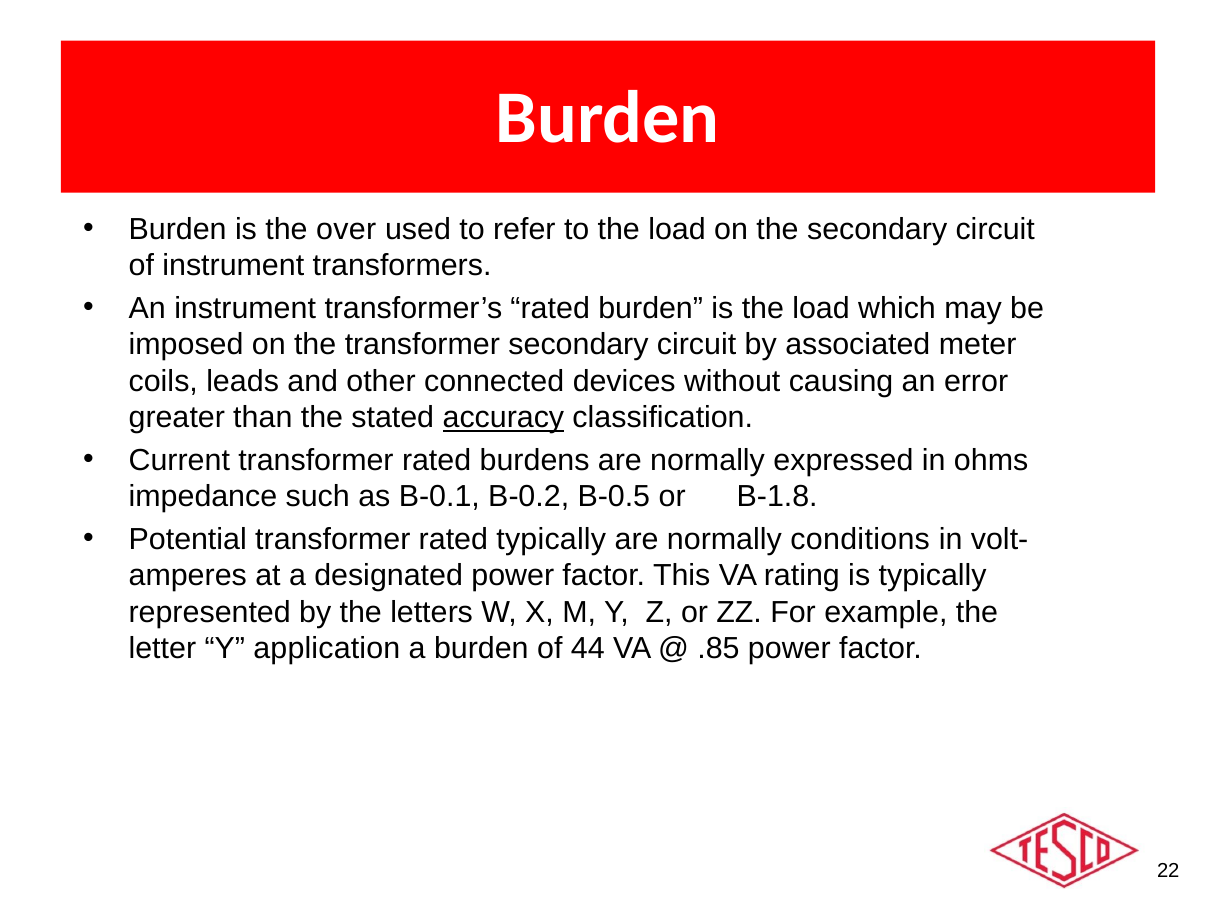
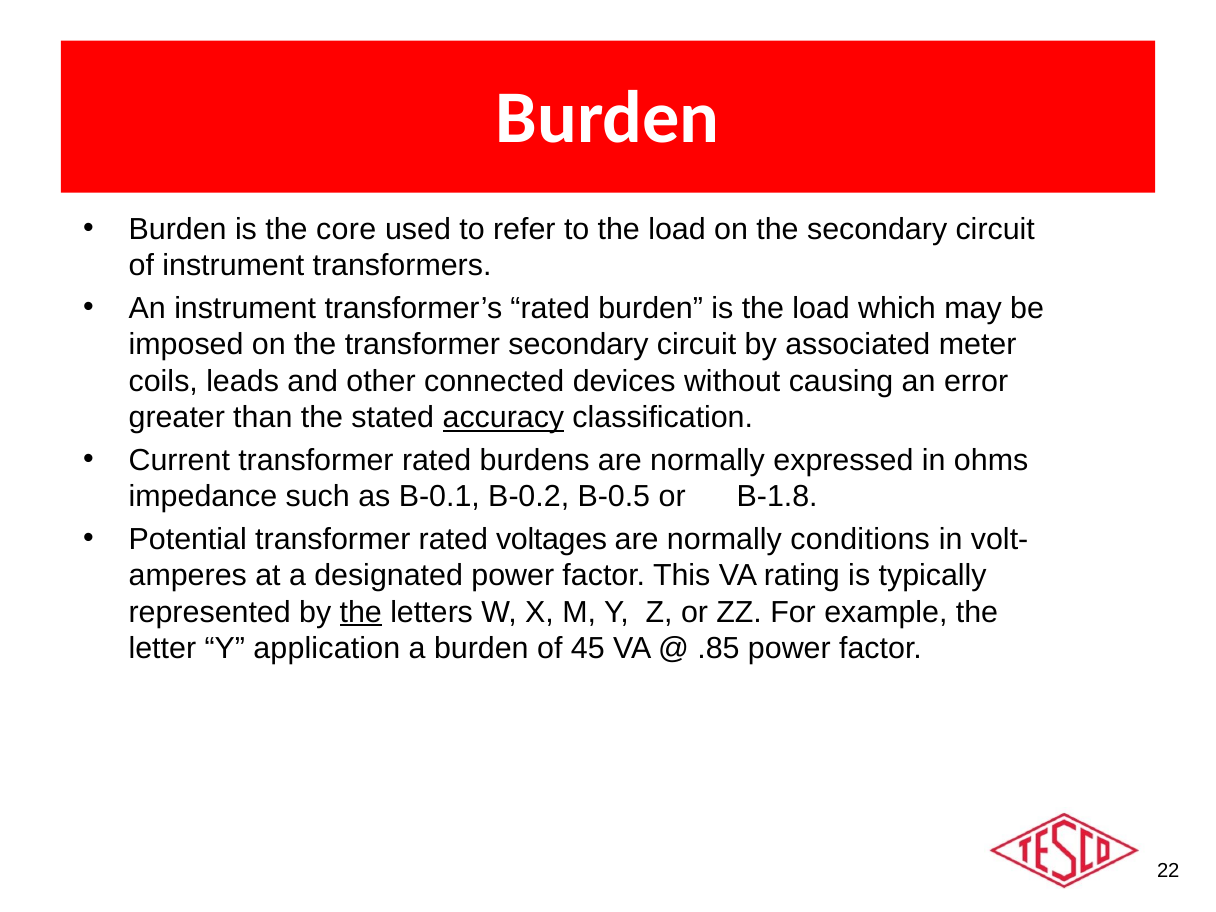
over: over -> core (346, 229)
rated typically: typically -> voltages (552, 539)
the underline: none -> present (361, 612)
44: 44 -> 45 (588, 649)
